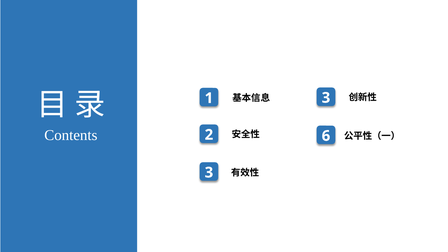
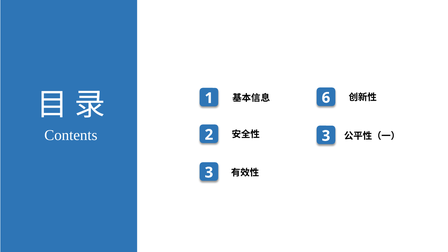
3: 3 -> 6 (326, 98)
6: 6 -> 3 (326, 136)
